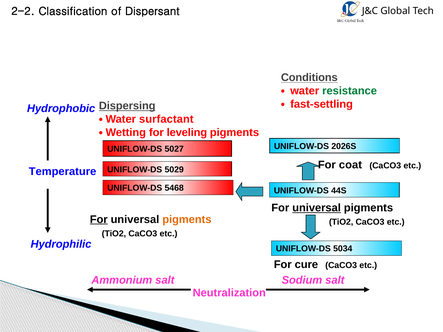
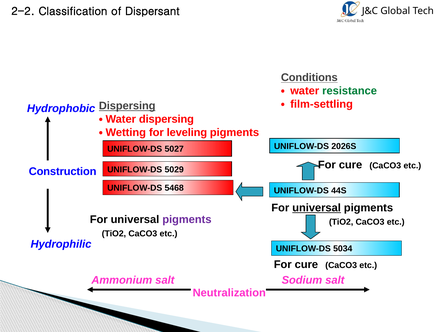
fast-settling: fast-settling -> film-settling (322, 104)
surfactant: surfactant -> dispersing (166, 119)
coat: coat -> cure (351, 165)
Temperature: Temperature -> Construction (63, 172)
For underline: present -> none (99, 220)
pigments colour: orange -> purple (187, 220)
